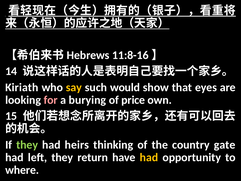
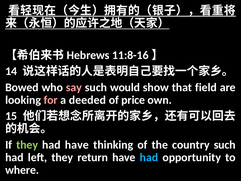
Kiriath: Kiriath -> Bowed (22, 87)
say colour: yellow -> pink (74, 87)
eyes: eyes -> field (206, 87)
burying: burying -> deeded (87, 100)
had heirs: heirs -> have (77, 145)
country gate: gate -> such (225, 145)
had colour: yellow -> light blue (149, 157)
